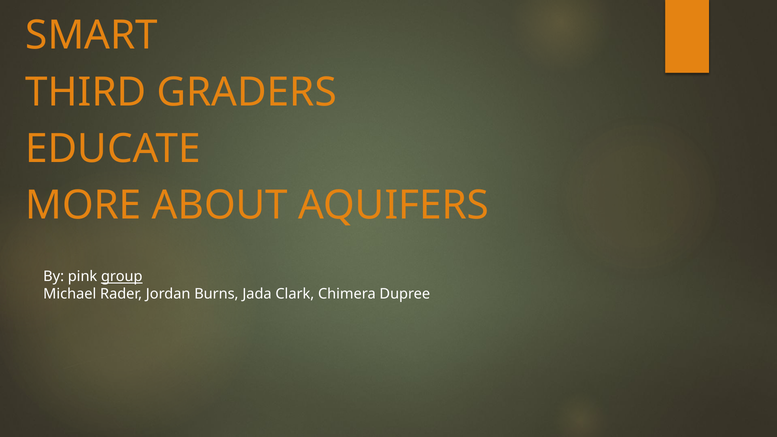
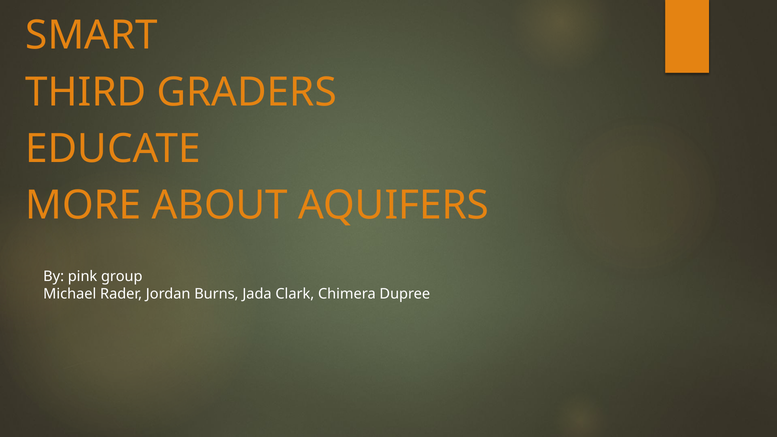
group underline: present -> none (122, 277)
